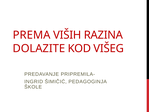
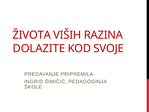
PREMA: PREMA -> ŽIVOTA (32, 35)
VIŠEG: VIŠEG -> SVOJE (109, 48)
